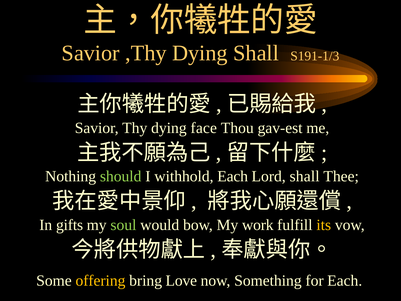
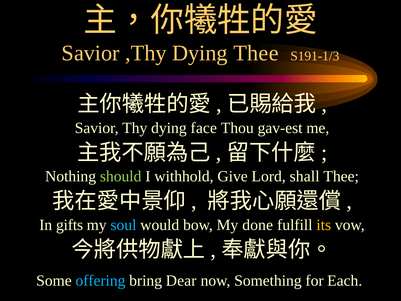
Dying Shall: Shall -> Thee (256, 53)
withhold Each: Each -> Give (233, 176)
soul colour: light green -> light blue (123, 225)
work: work -> done (258, 225)
offering colour: yellow -> light blue (100, 280)
Love: Love -> Dear (181, 280)
